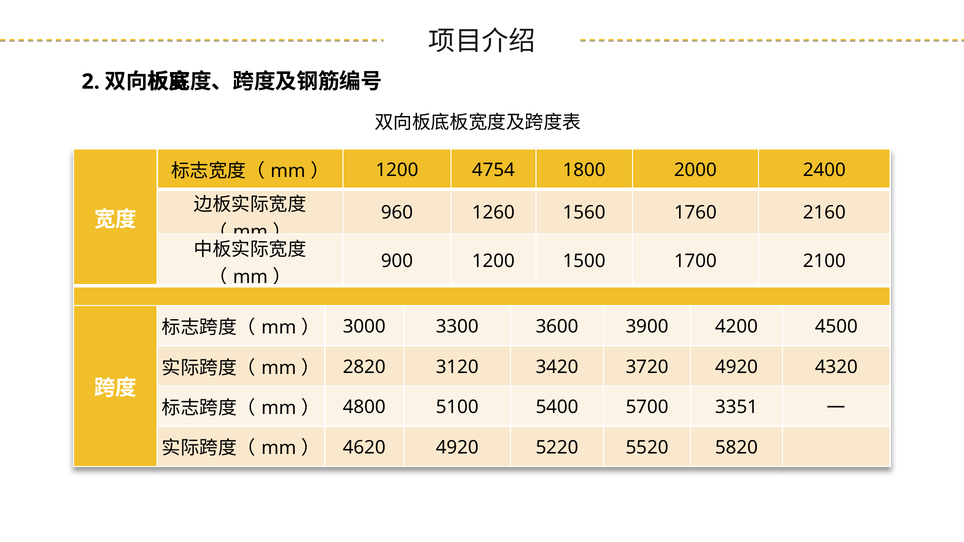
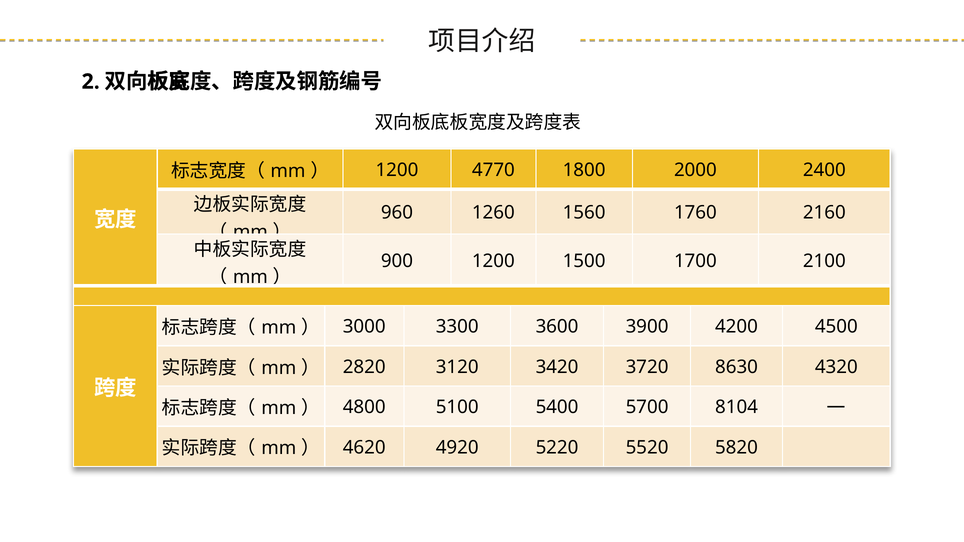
4754: 4754 -> 4770 (493, 170)
3720 4920: 4920 -> 8630 (737, 367)
3351: 3351 -> 8104 (737, 407)
